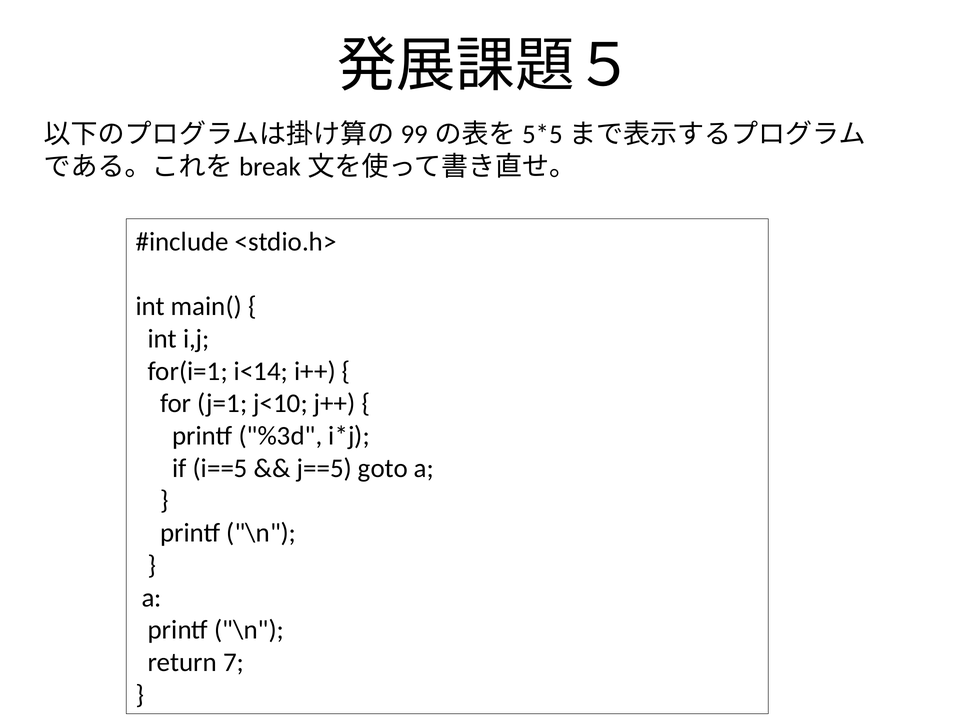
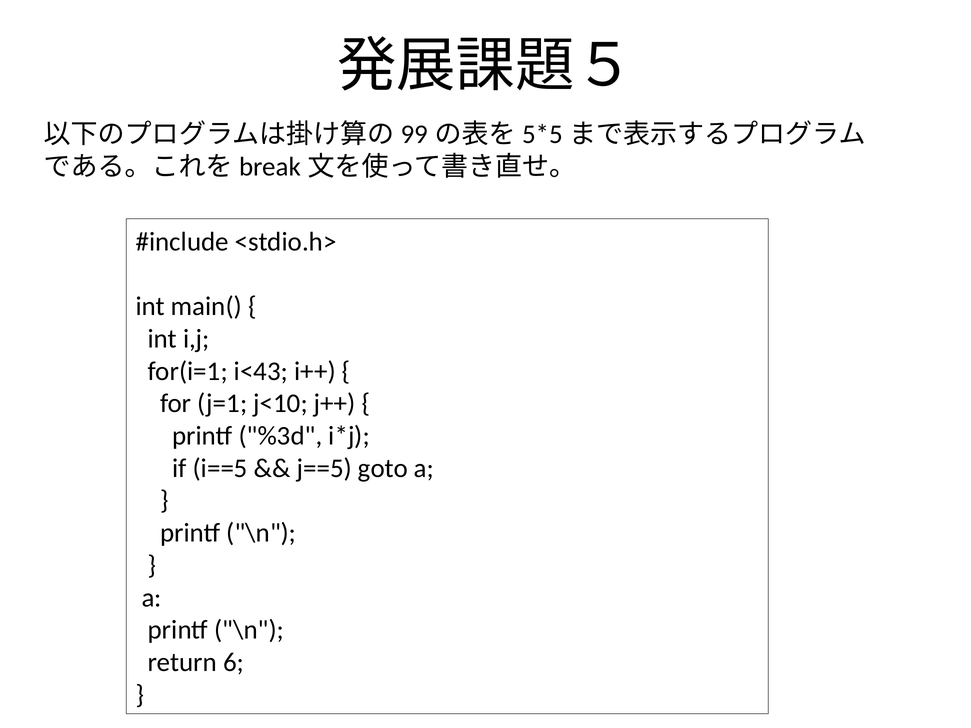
i<14: i<14 -> i<43 (261, 371)
7: 7 -> 6 (233, 663)
